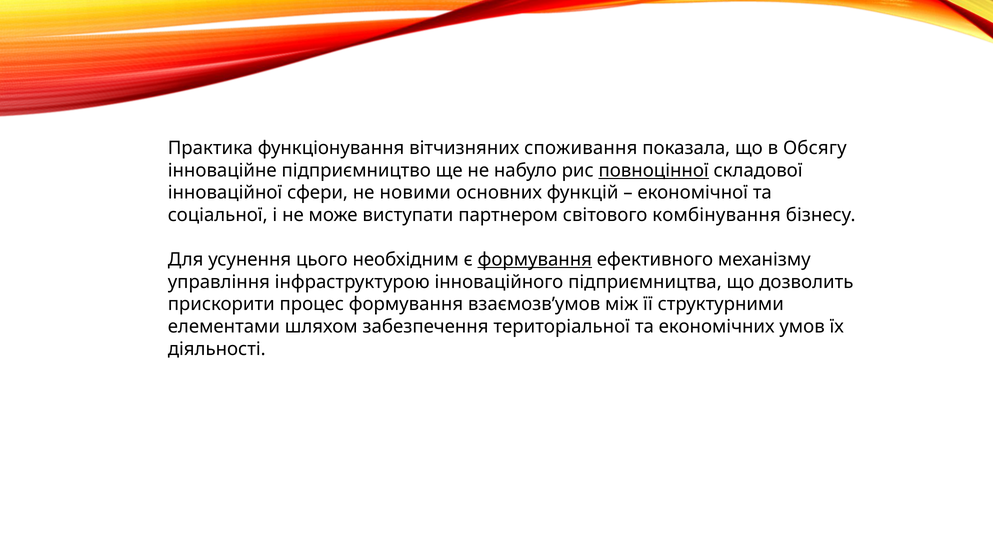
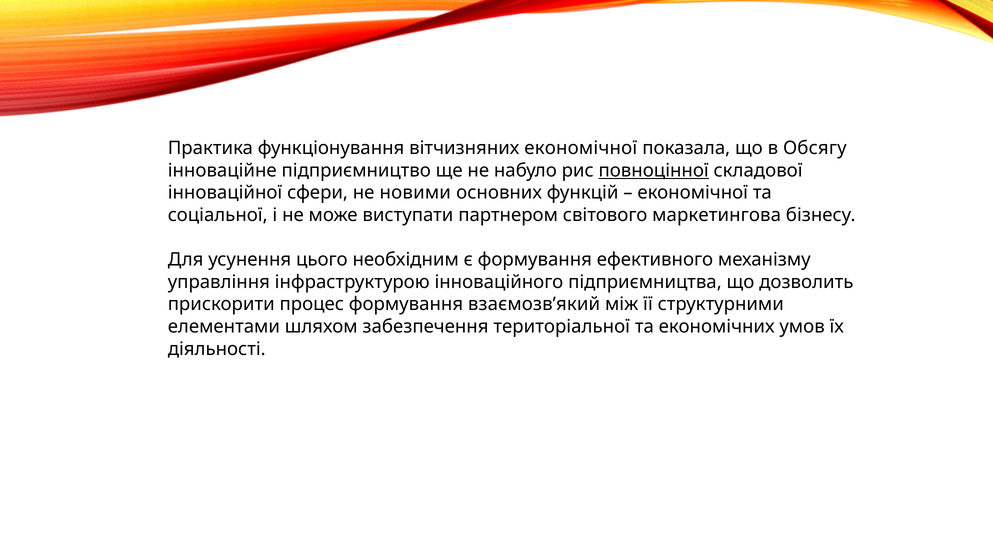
вітчизняних споживання: споживання -> економічної (581, 148)
комбінування: комбінування -> маркетингова (717, 215)
формування underline: present -> none (535, 260)
взаємозв’умов: взаємозв’умов -> взаємозв’який (534, 305)
